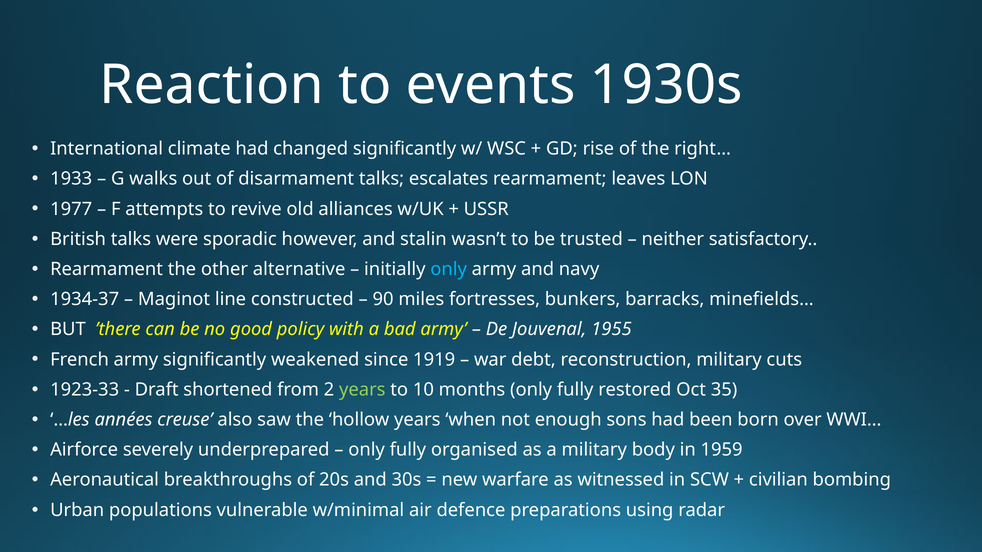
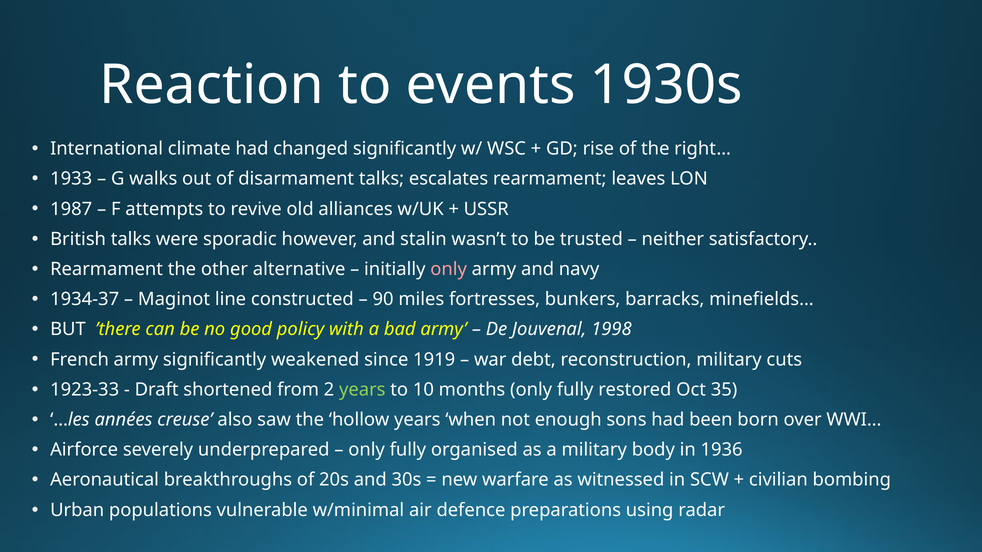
1977: 1977 -> 1987 (71, 209)
only colour: light blue -> pink (449, 269)
1955: 1955 -> 1998 (611, 330)
1959: 1959 -> 1936 (722, 450)
